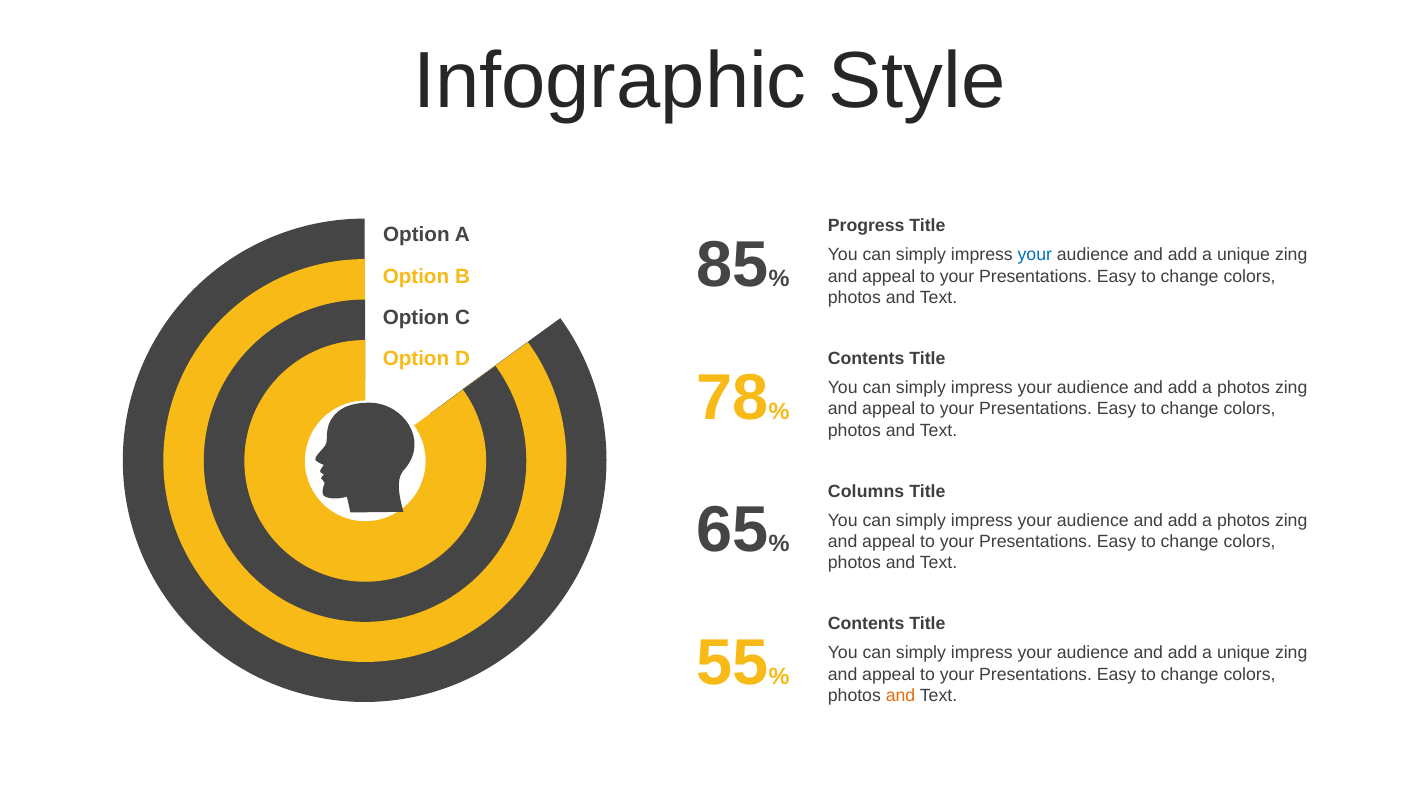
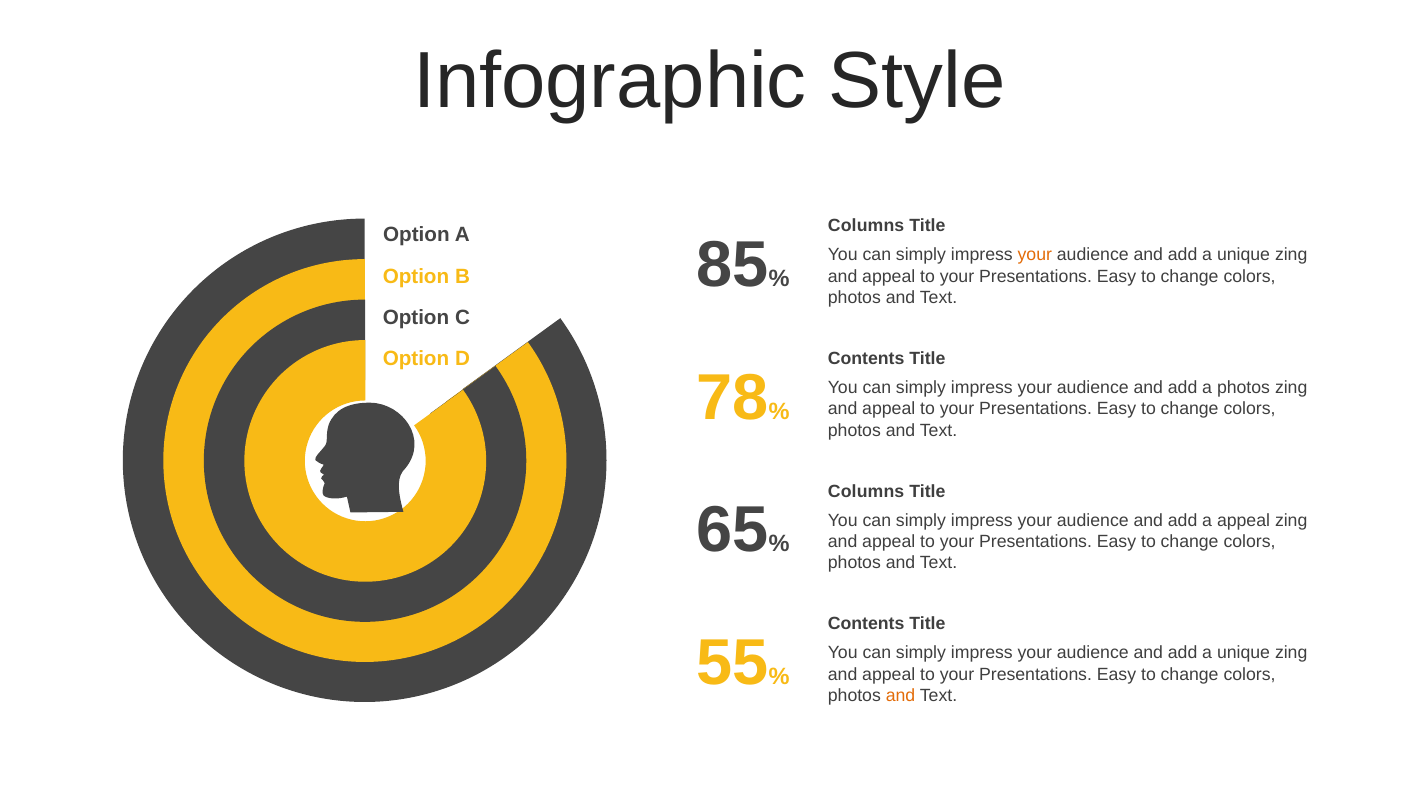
Progress: Progress -> Columns (866, 226)
your colour: blue -> orange (1035, 255)
photos: photos -> appeal (1244, 521)
